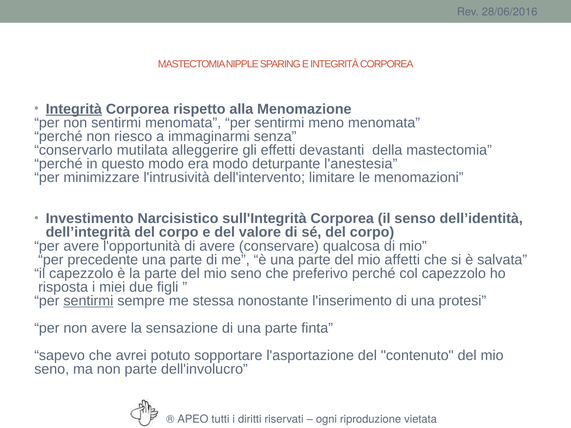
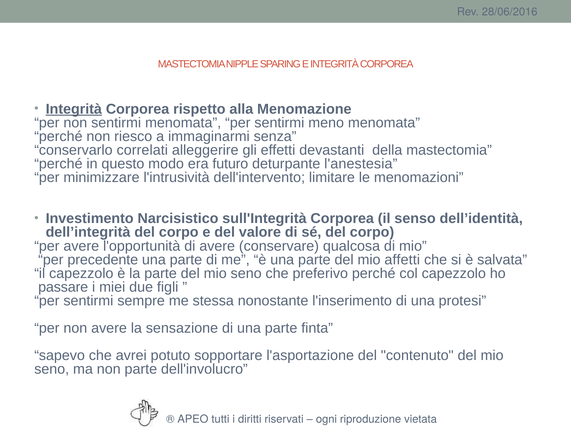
mutilata: mutilata -> correlati (142, 150)
era modo: modo -> futuro (230, 164)
risposta: risposta -> passare (63, 287)
sentirmi underline: present -> none (88, 301)
